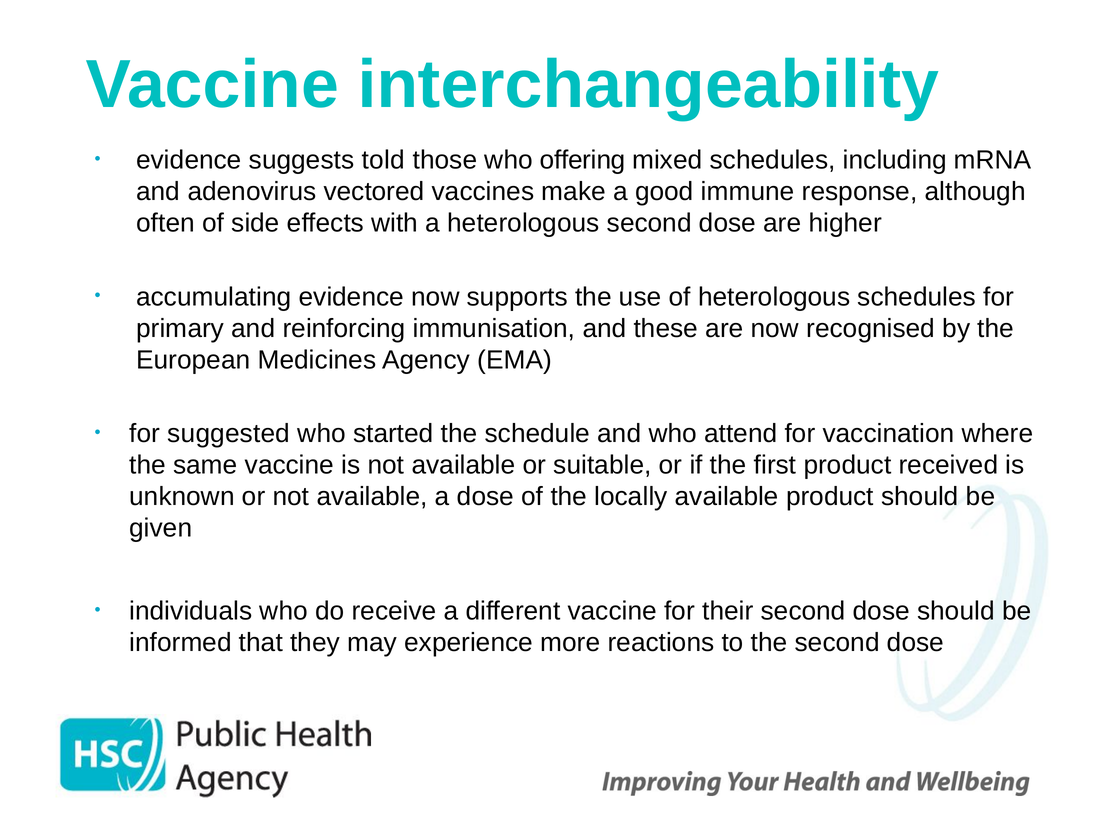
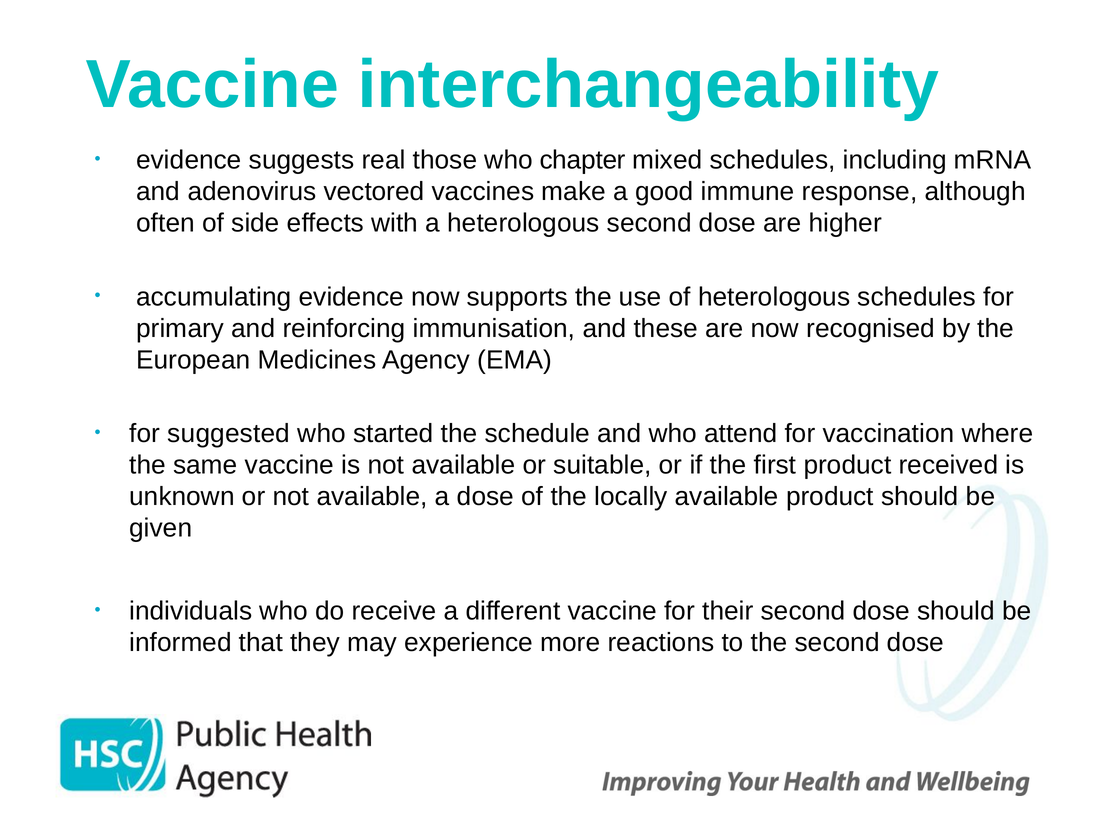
told: told -> real (384, 160)
offering: offering -> chapter (583, 160)
